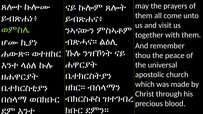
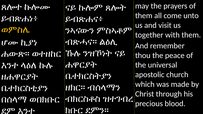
ወምስሌ colour: light green -> yellow (16, 30)
